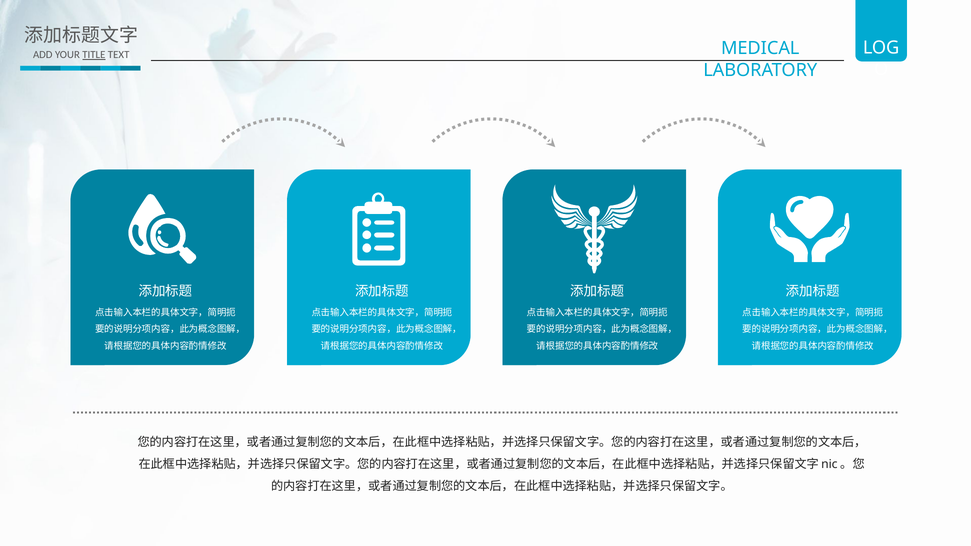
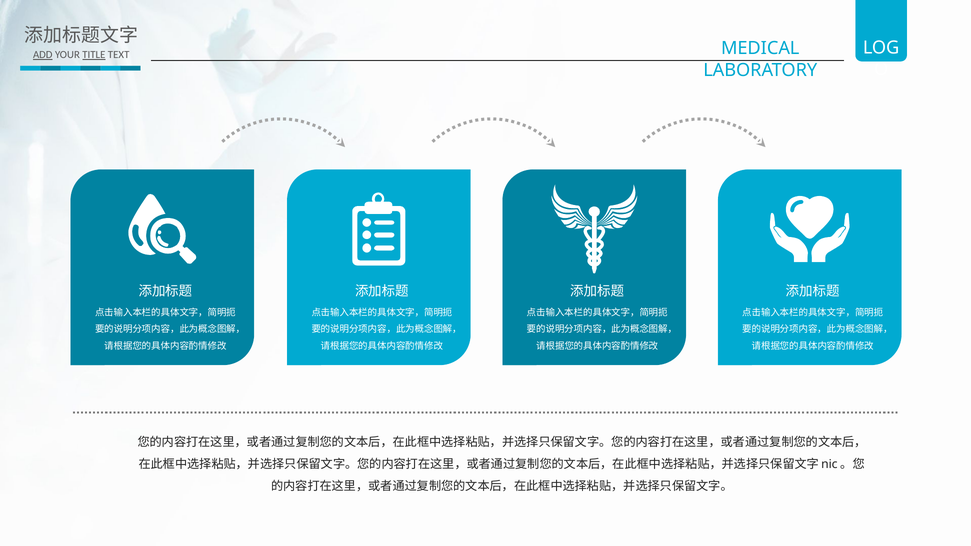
ADD underline: none -> present (43, 55)
